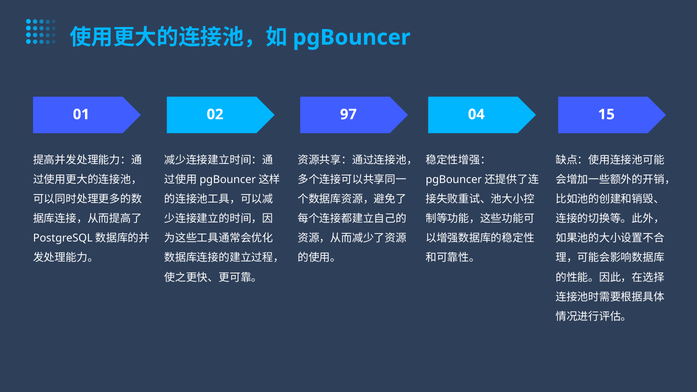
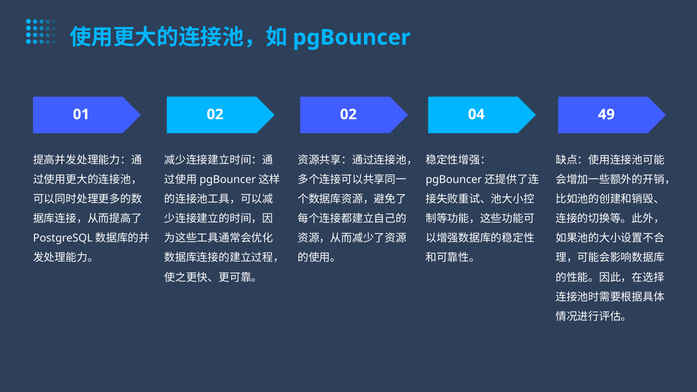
02 97: 97 -> 02 (348, 114)
15: 15 -> 49 (606, 114)
